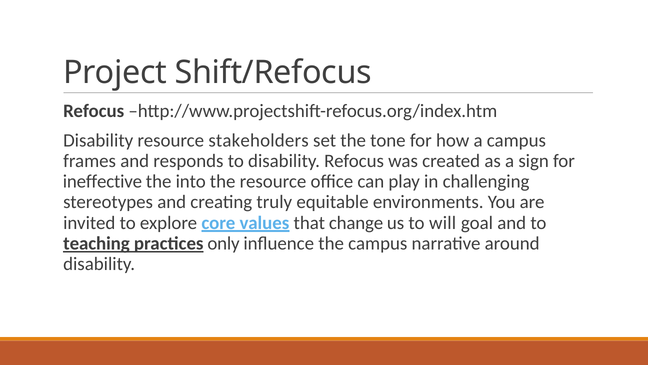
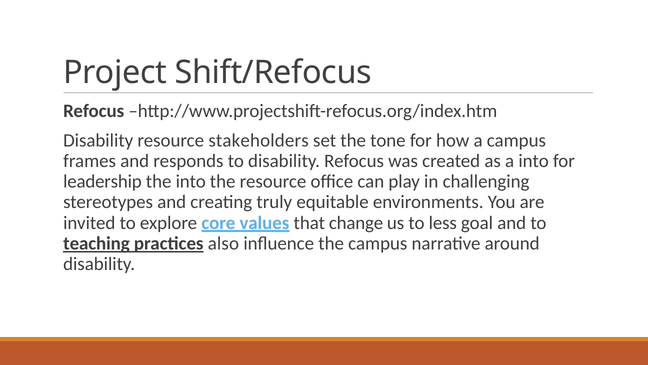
a sign: sign -> into (534, 161)
ineffective: ineffective -> leadership (102, 181)
will: will -> less (443, 222)
only: only -> also (223, 243)
